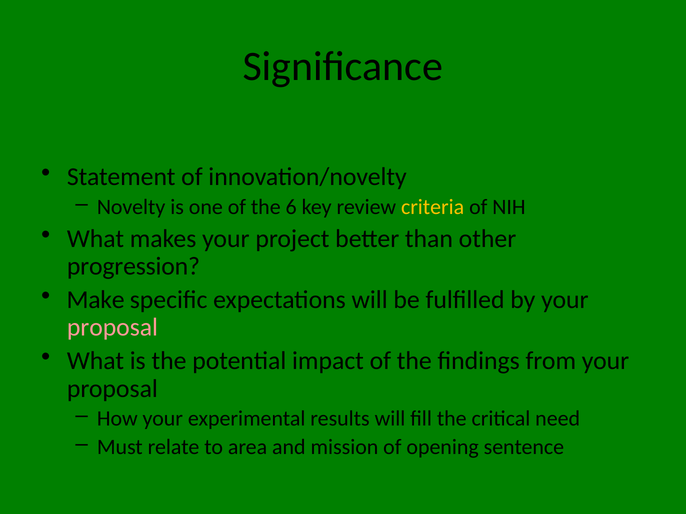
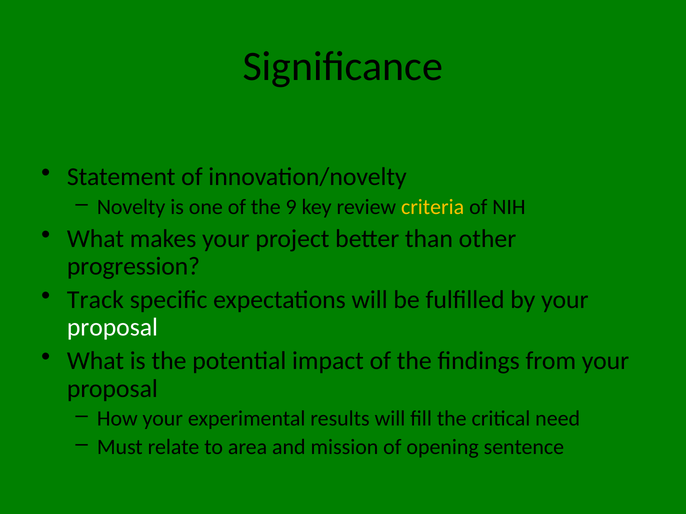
6: 6 -> 9 (291, 207)
Make: Make -> Track (95, 300)
proposal colour: pink -> white (112, 328)
